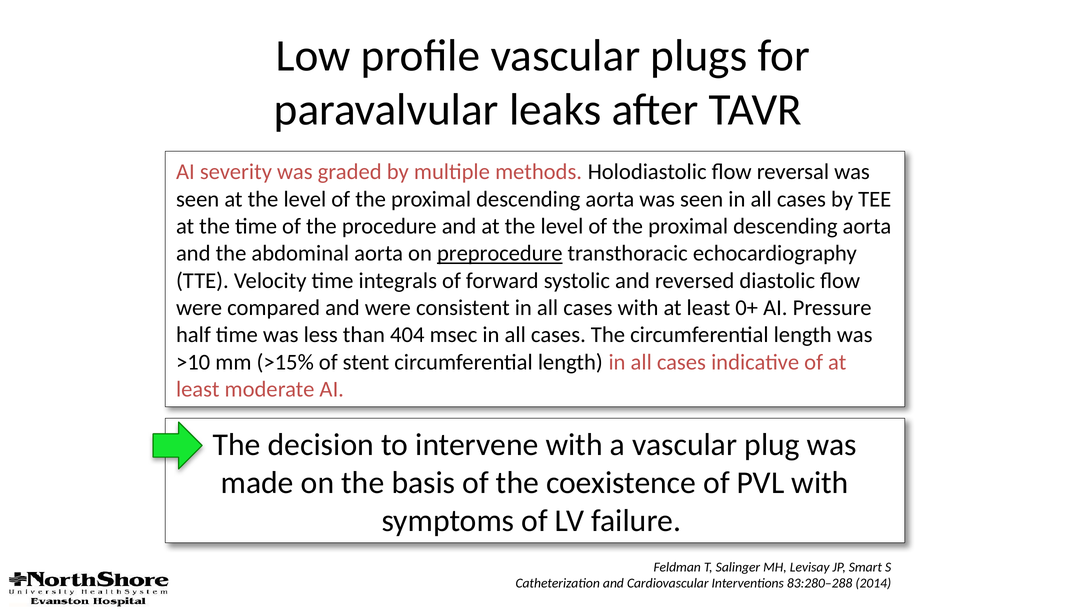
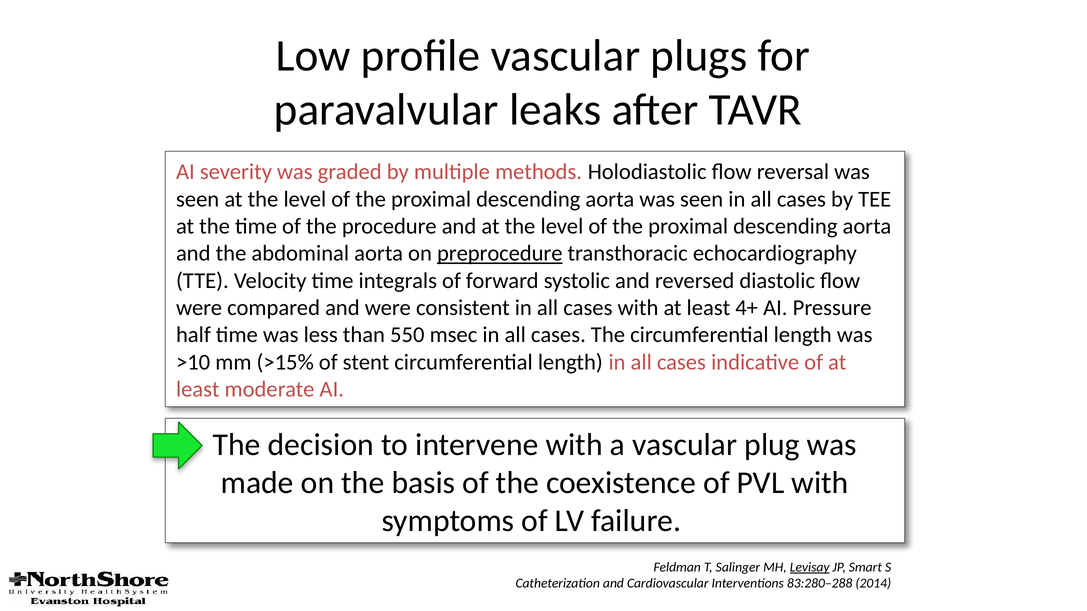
0+: 0+ -> 4+ (747, 308)
404: 404 -> 550 (407, 335)
Levisay underline: none -> present (810, 568)
